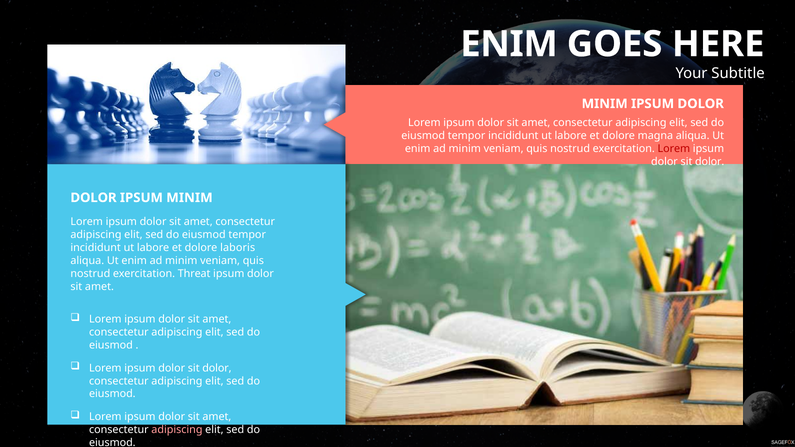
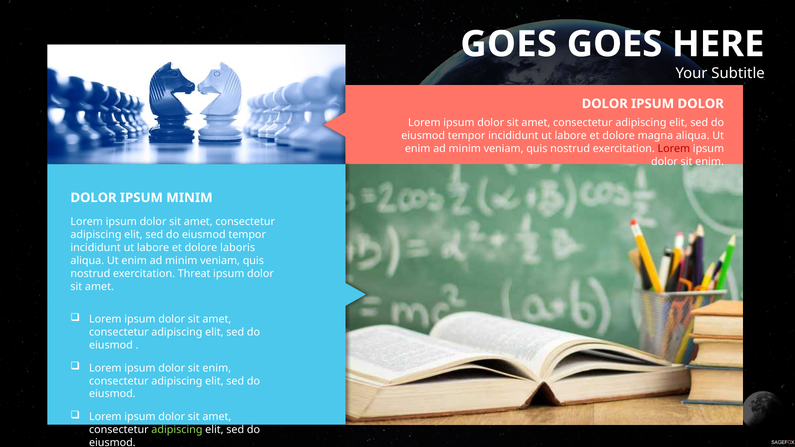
ENIM: ENIM -> GOES (509, 44)
MINIM: MINIM -> DOLOR (605, 104)
dolor: dolor -> enim (710, 162)
dolor: dolor -> enim (217, 368)
adipiscing colour: pink -> light green (177, 430)
